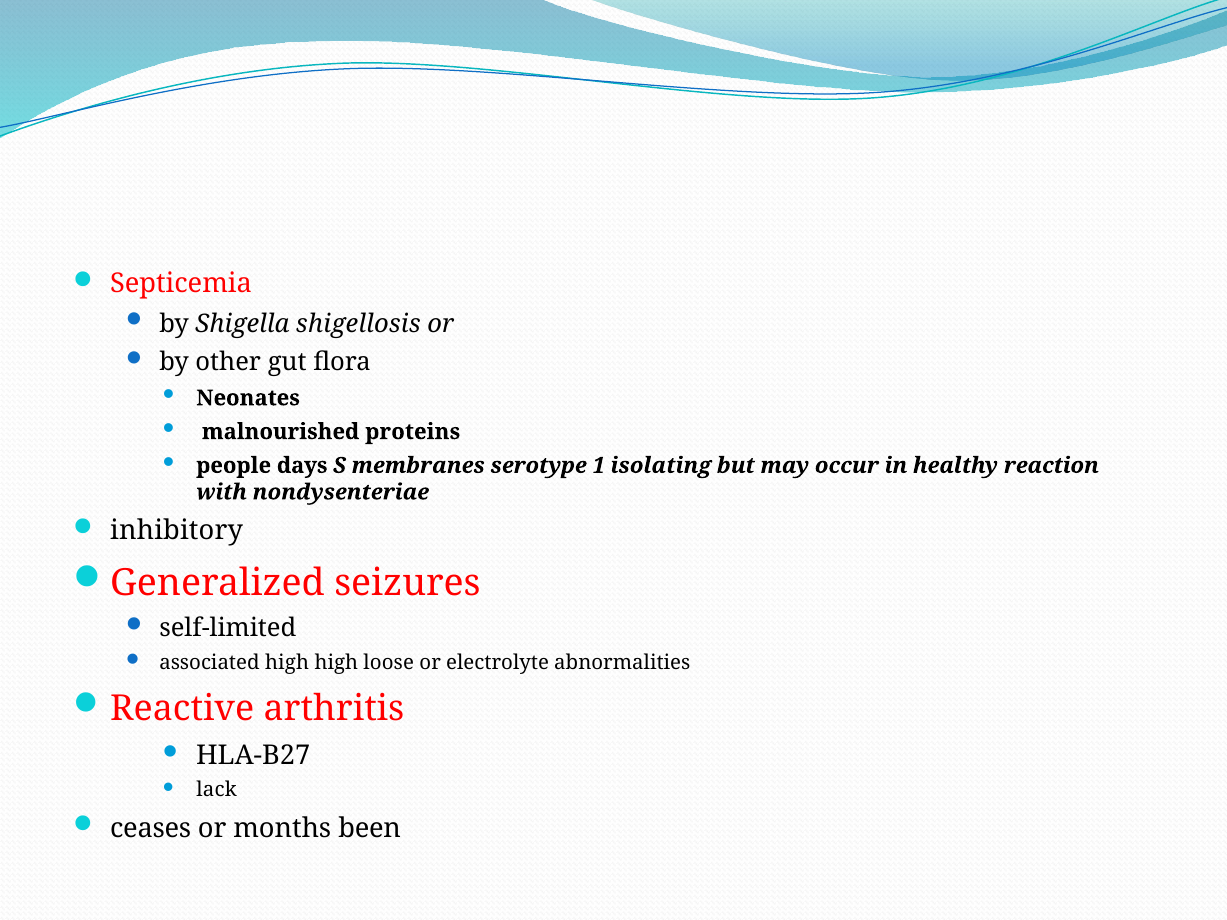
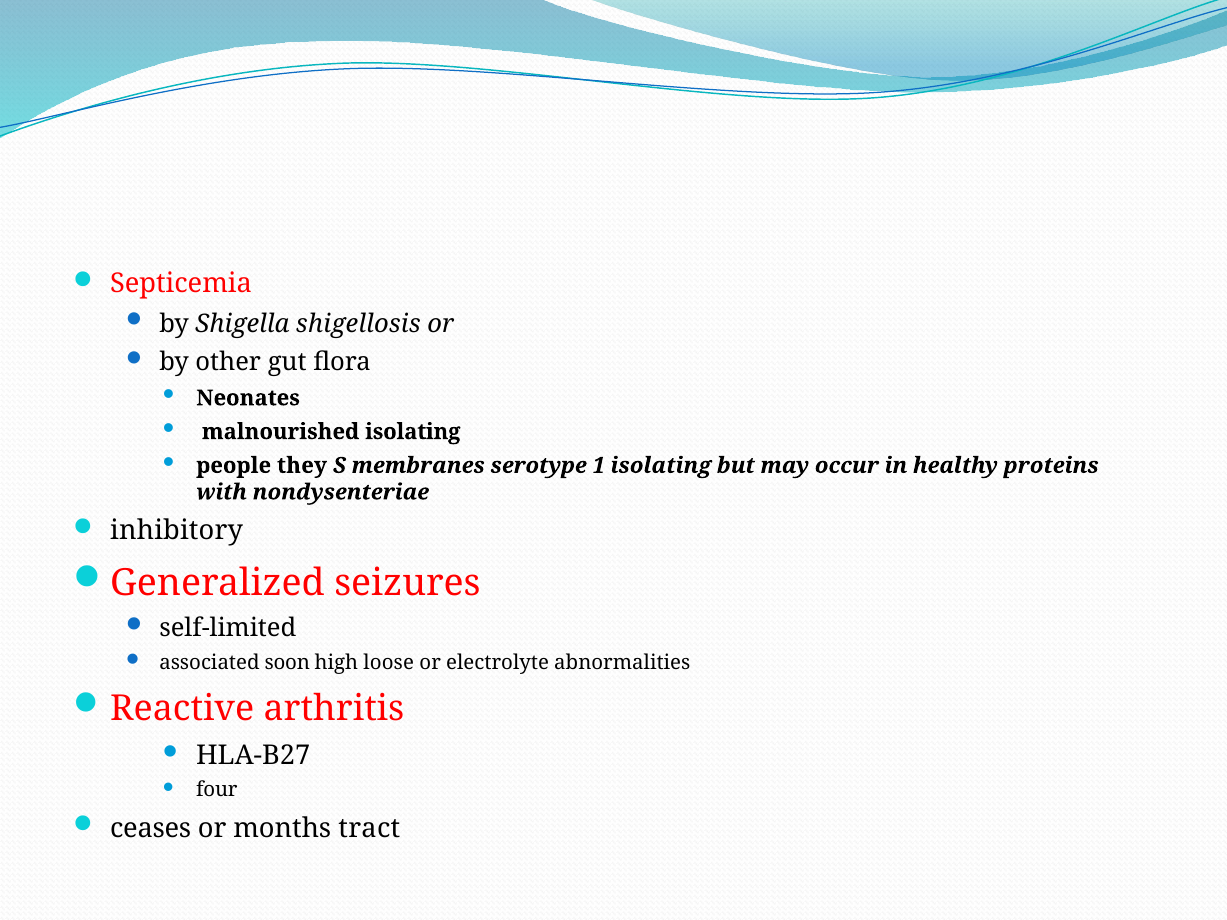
malnourished proteins: proteins -> isolating (413, 432)
days: days -> they (302, 466)
reaction: reaction -> proteins (1051, 466)
associated high: high -> soon (287, 663)
lack: lack -> four (217, 790)
been: been -> tract (369, 828)
